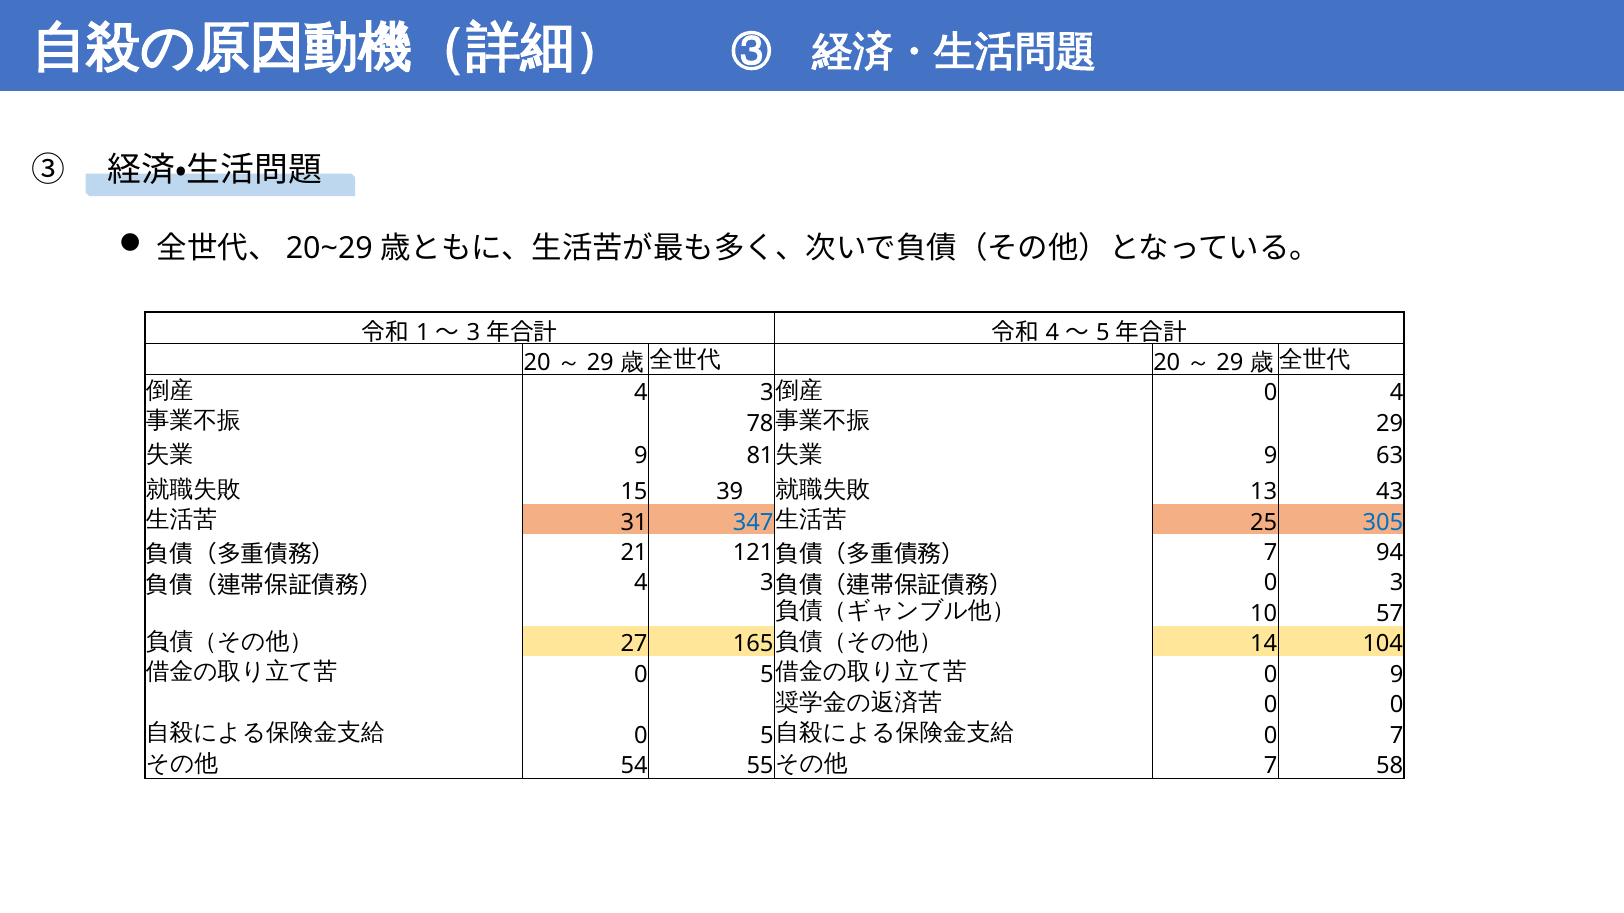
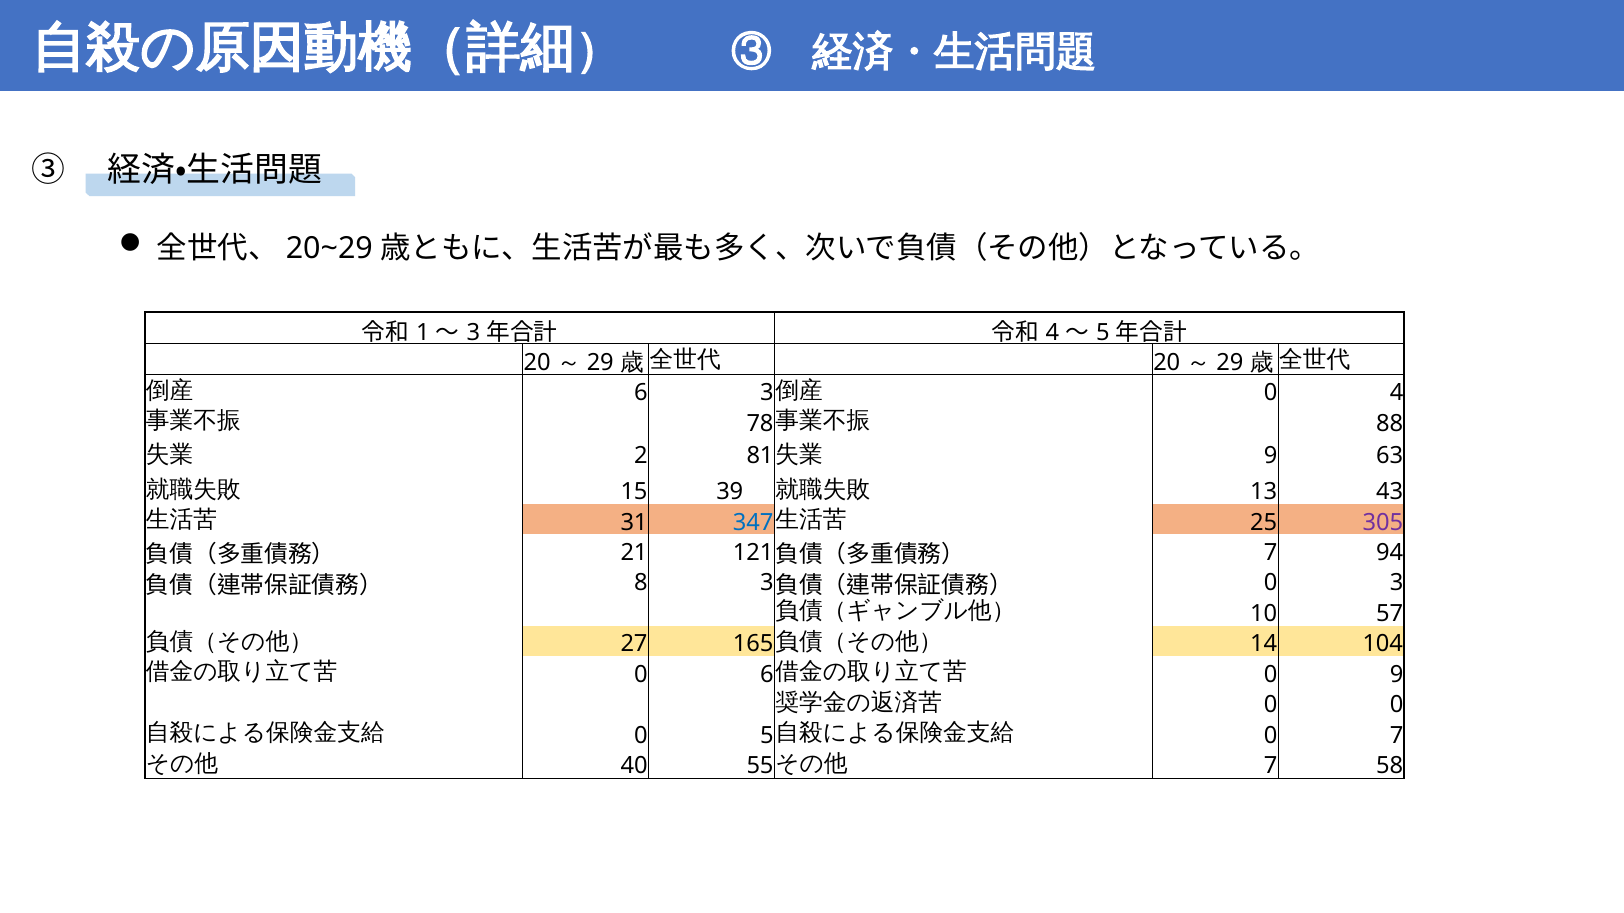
4: 4 -> 6 (641, 393)
29: 29 -> 88 (1390, 423)
9: 9 -> 2 (641, 456)
305 colour: blue -> purple (1383, 523)
4: 4 -> 8 (641, 583)
5: 5 -> 6 (767, 675)
54: 54 -> 40 (634, 766)
